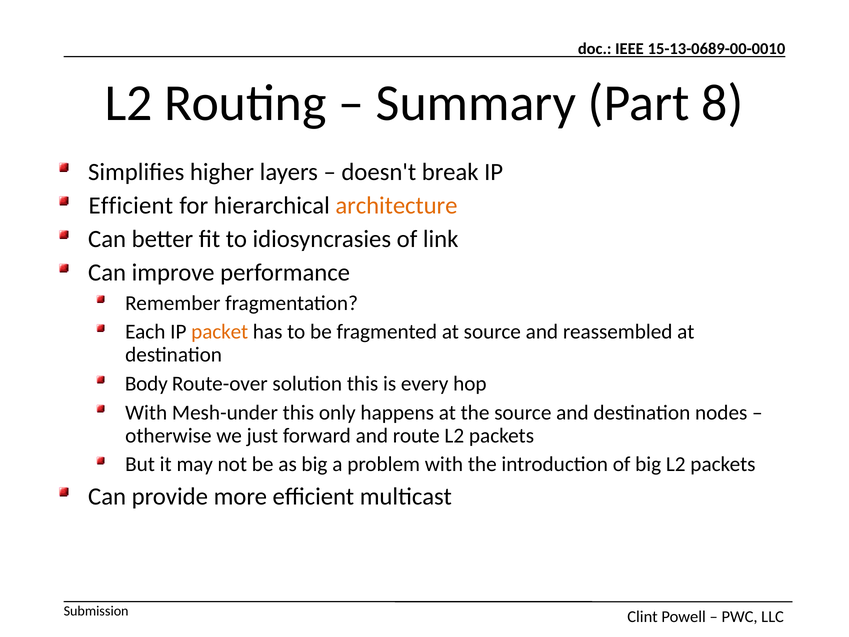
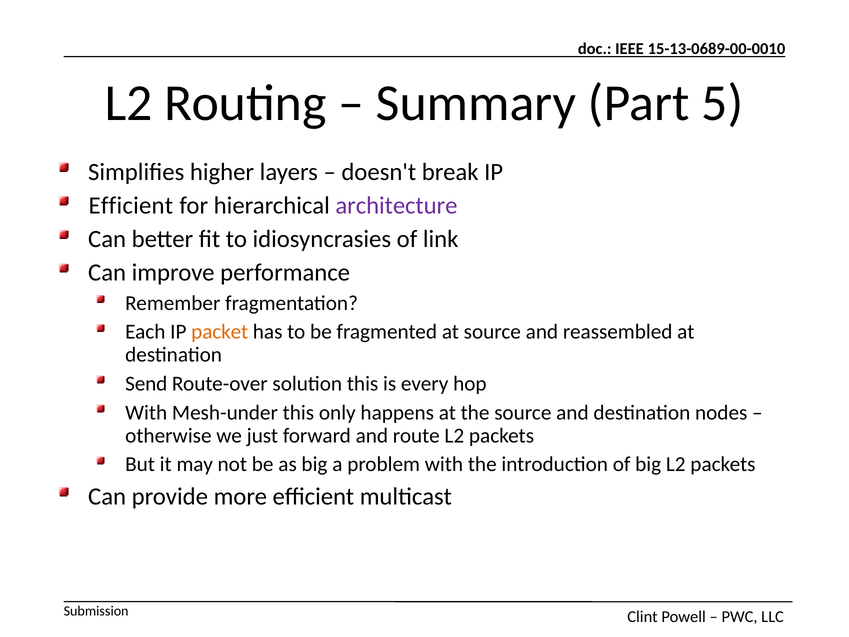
8: 8 -> 5 (722, 103)
architecture colour: orange -> purple (396, 206)
Body: Body -> Send (146, 384)
